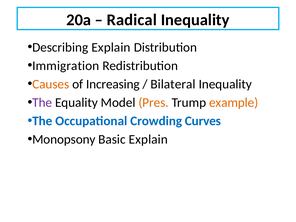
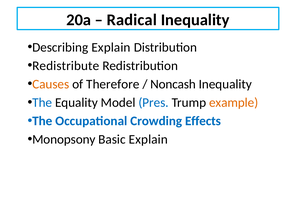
Immigration: Immigration -> Redistribute (66, 66)
Increasing: Increasing -> Therefore (113, 84)
Bilateral: Bilateral -> Noncash (173, 84)
The colour: purple -> blue (42, 103)
Pres colour: orange -> blue (154, 103)
Curves: Curves -> Effects (203, 121)
